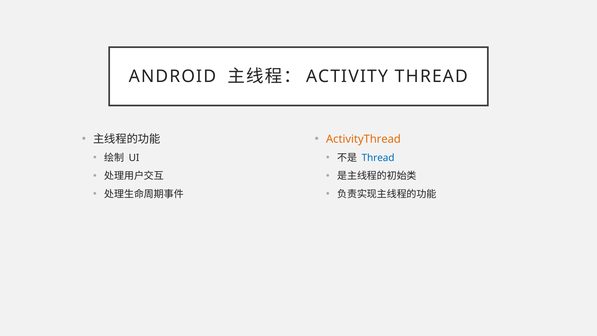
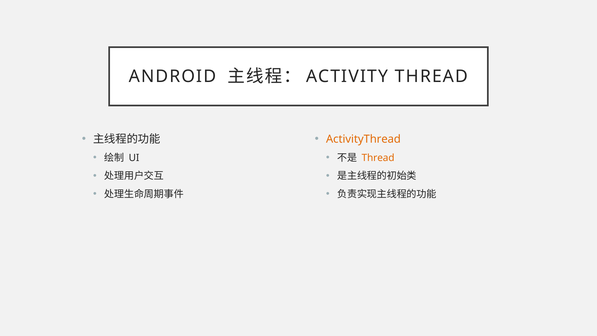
Thread colour: blue -> orange (378, 158)
